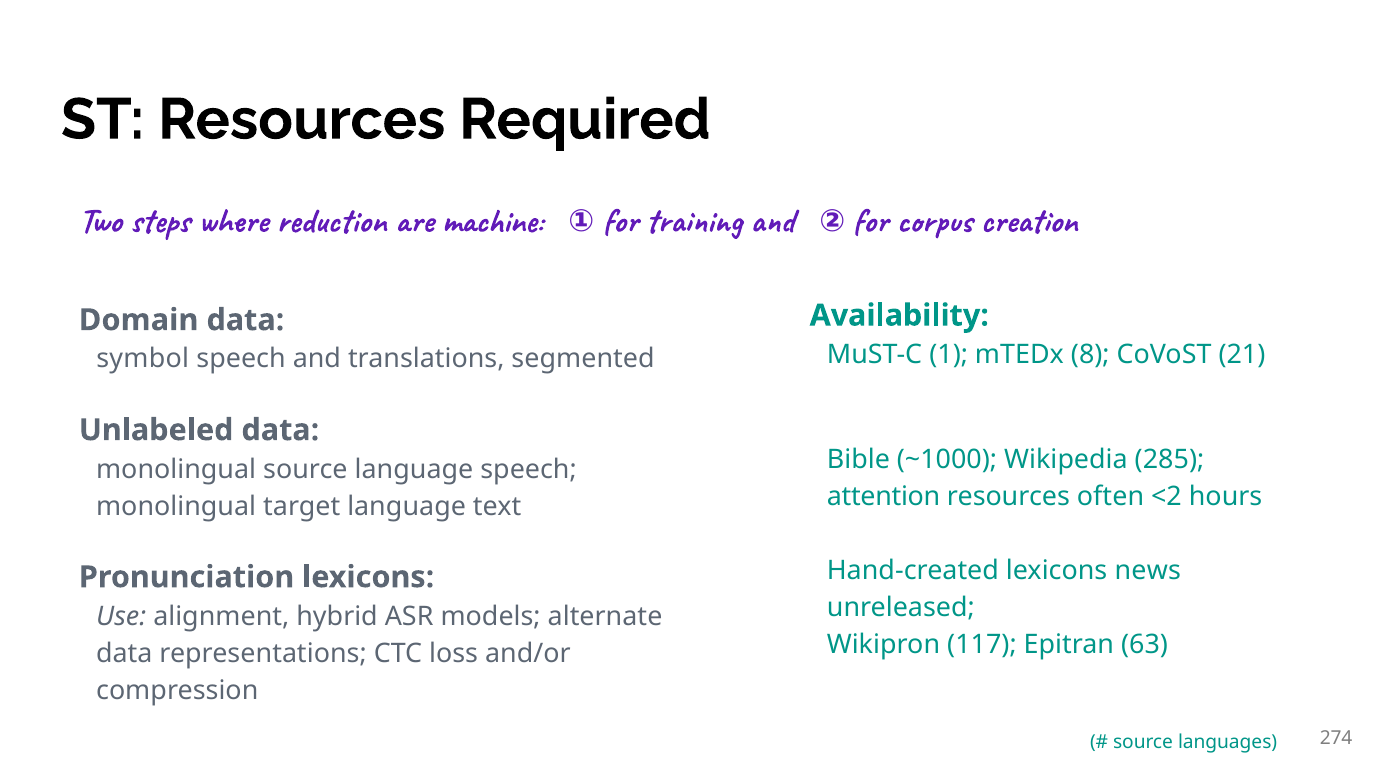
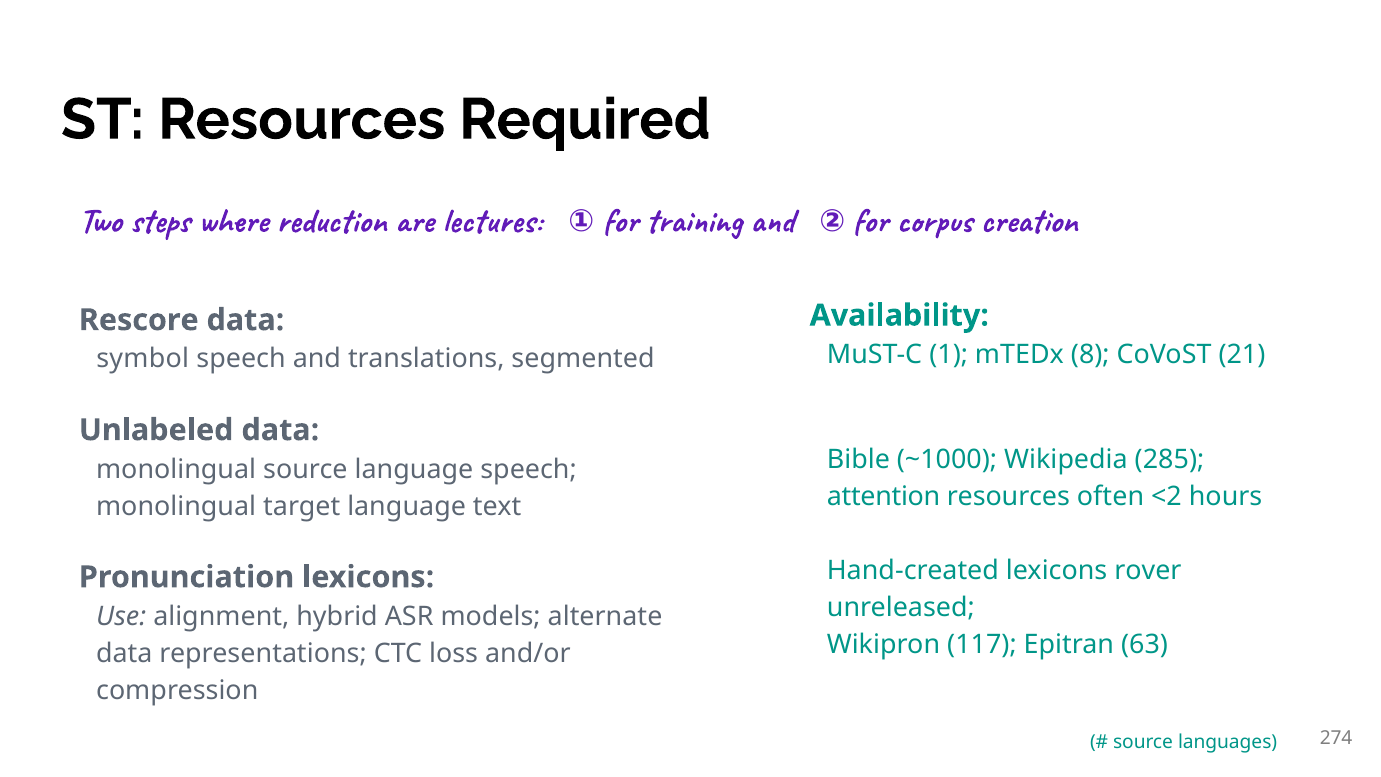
machine: machine -> lectures (492, 220)
Domain: Domain -> Rescore (139, 320)
news: news -> rover (1148, 570)
